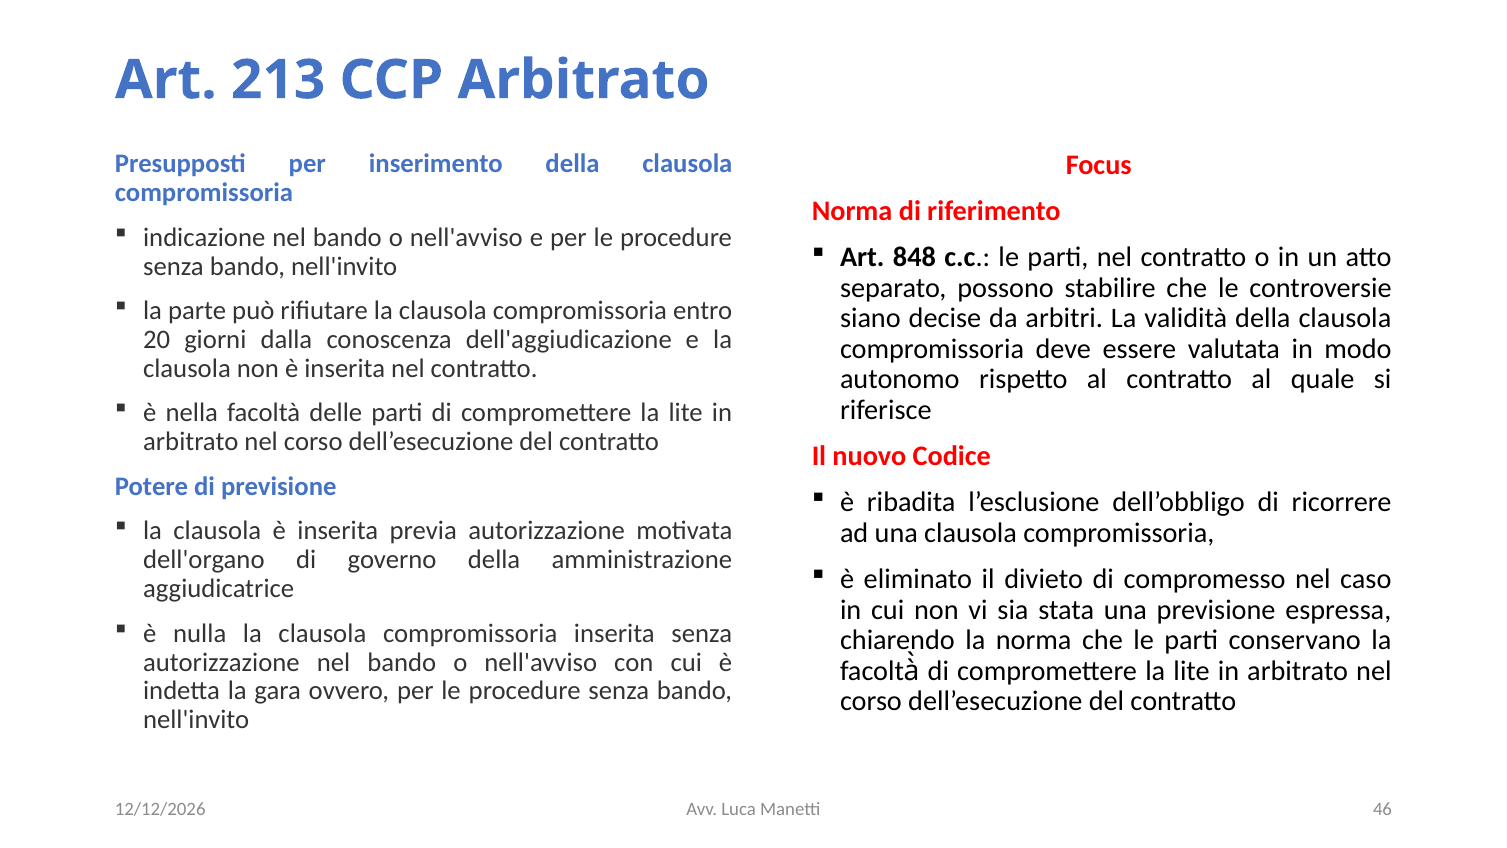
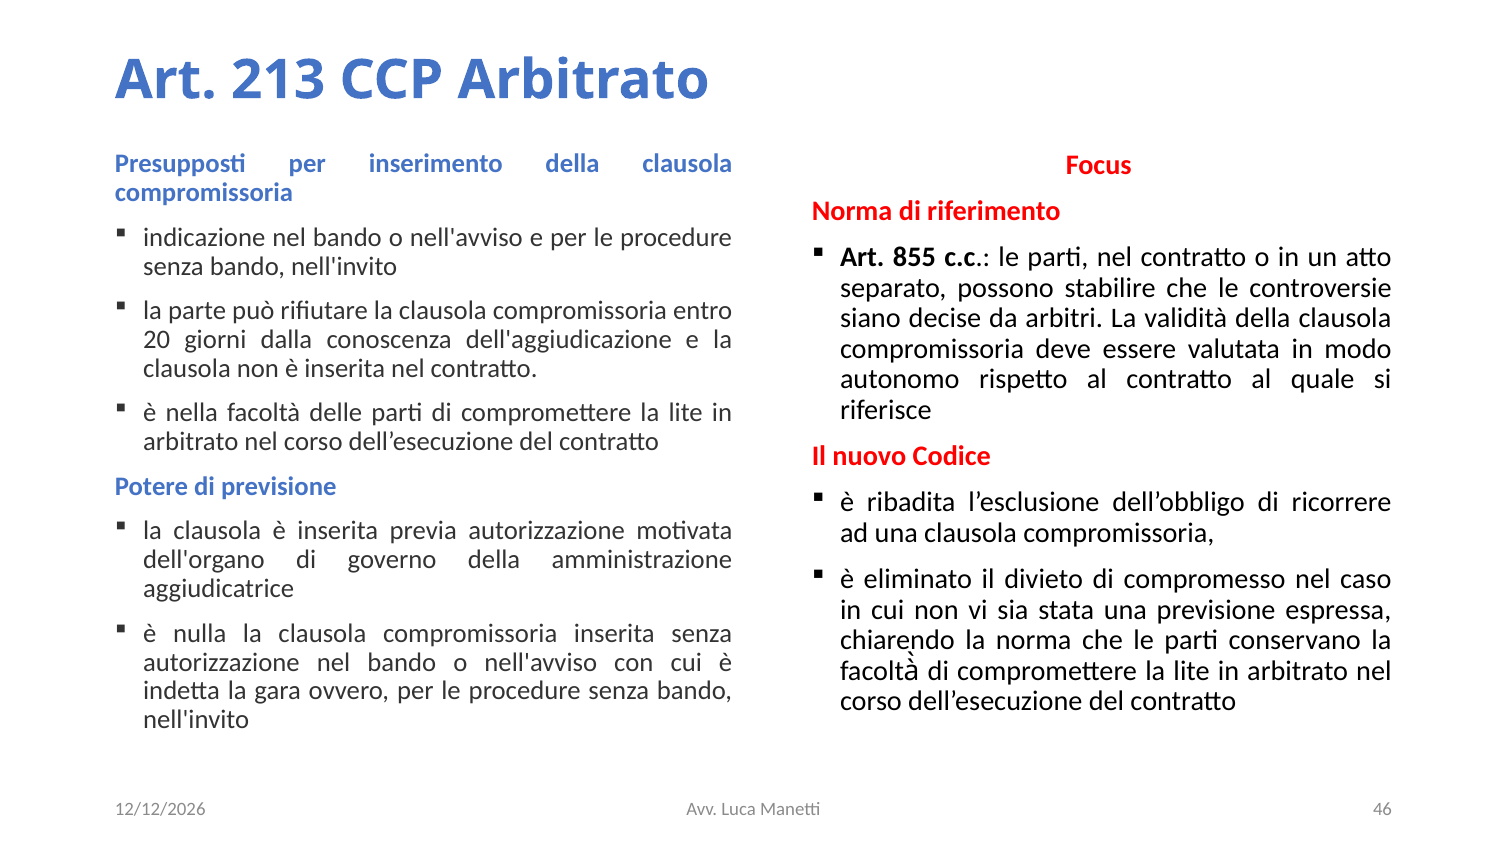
848: 848 -> 855 (914, 257)
